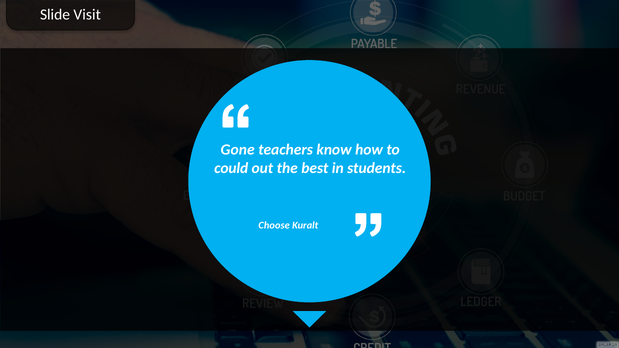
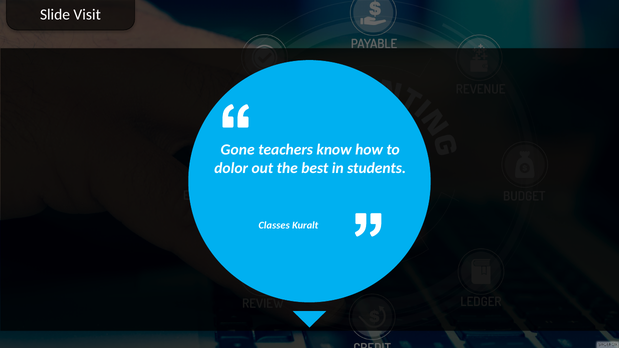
could: could -> dolor (231, 168)
Choose: Choose -> Classes (274, 226)
